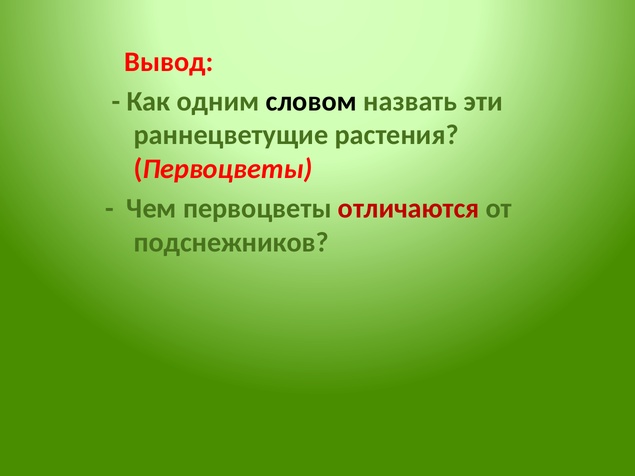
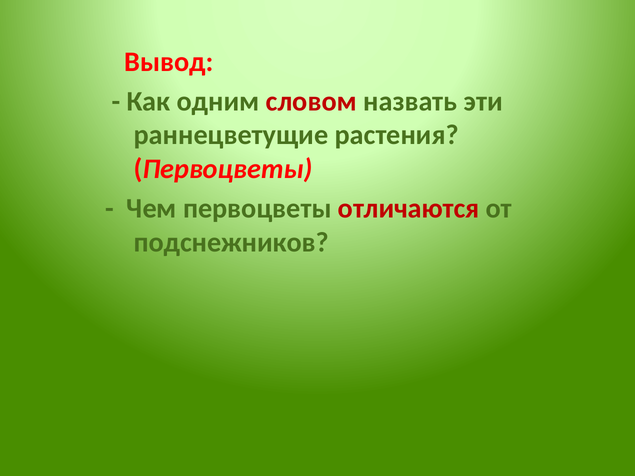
словом colour: black -> red (311, 101)
